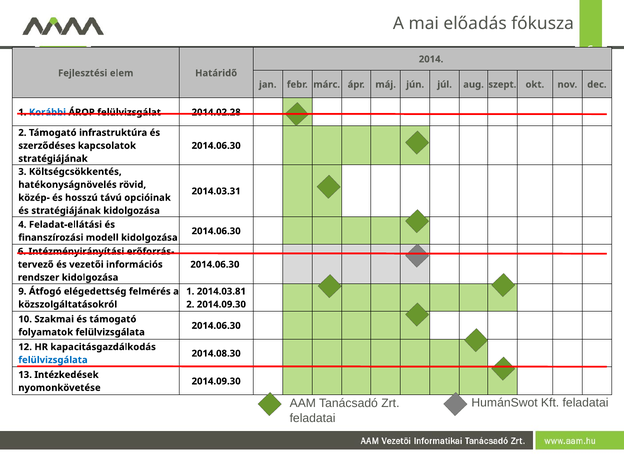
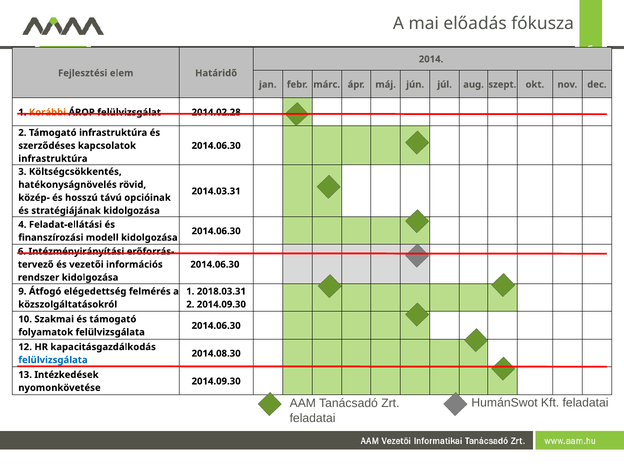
Korábbi colour: blue -> orange (47, 112)
stratégiájának: stratégiájának -> infrastruktúra (53, 159)
2014.03.81: 2014.03.81 -> 2018.03.31 (221, 291)
